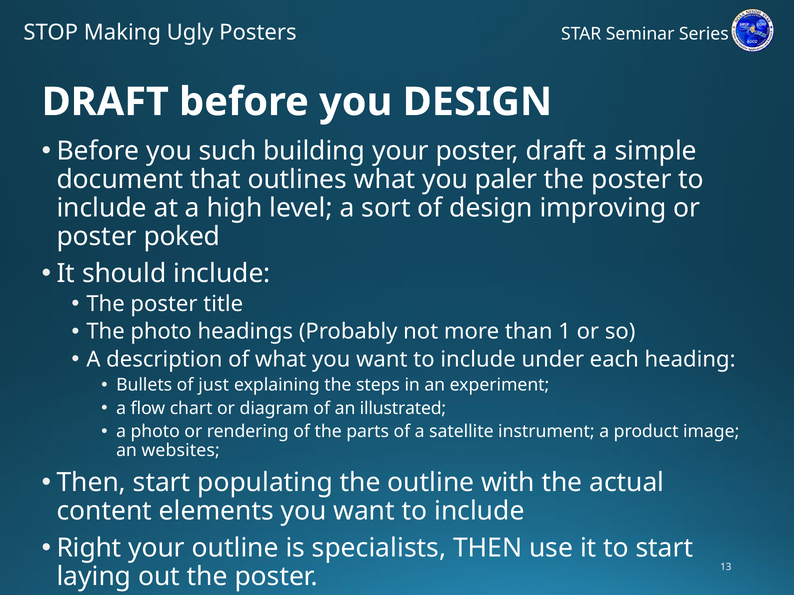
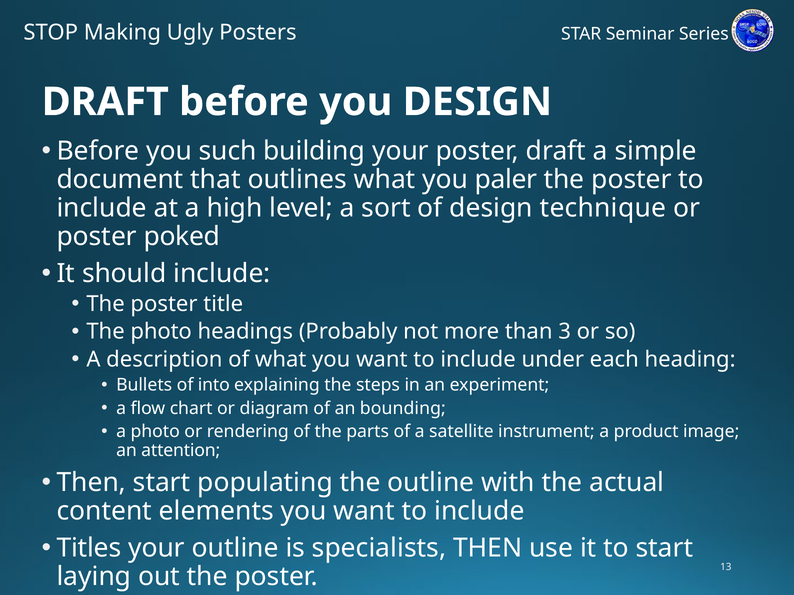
improving: improving -> technique (603, 208)
1: 1 -> 3 (565, 332)
just: just -> into (214, 385)
illustrated: illustrated -> bounding (403, 409)
websites: websites -> attention (181, 451)
Right: Right -> Titles (89, 548)
